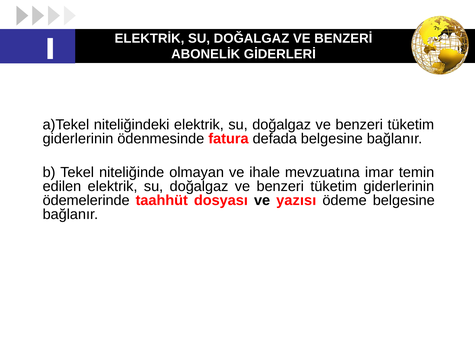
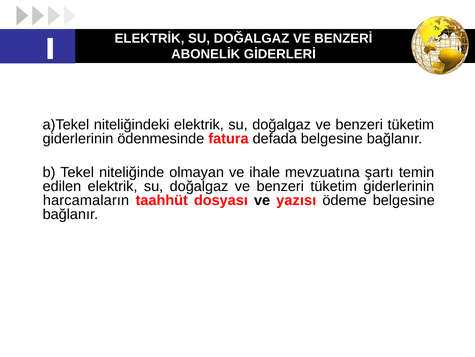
imar: imar -> şartı (379, 172)
ödemelerinde: ödemelerinde -> harcamaların (86, 200)
